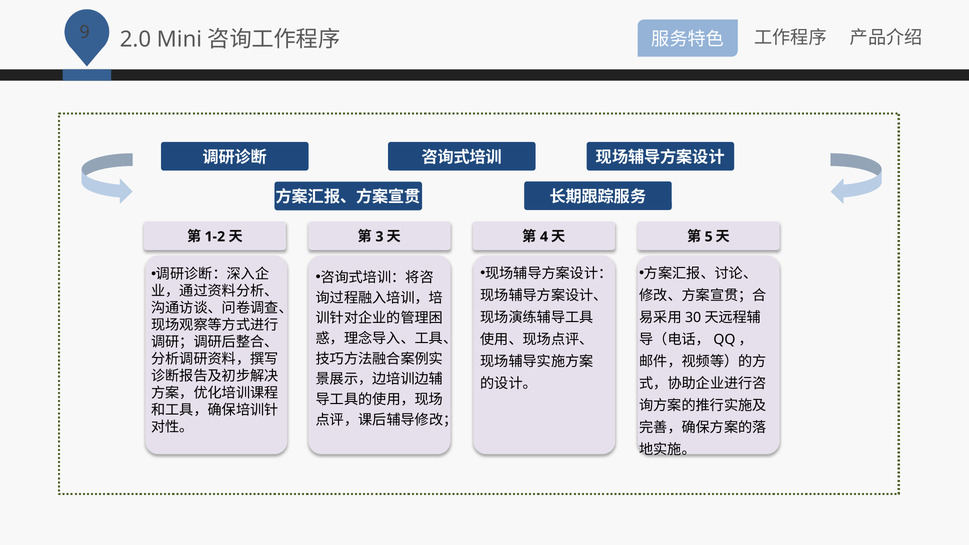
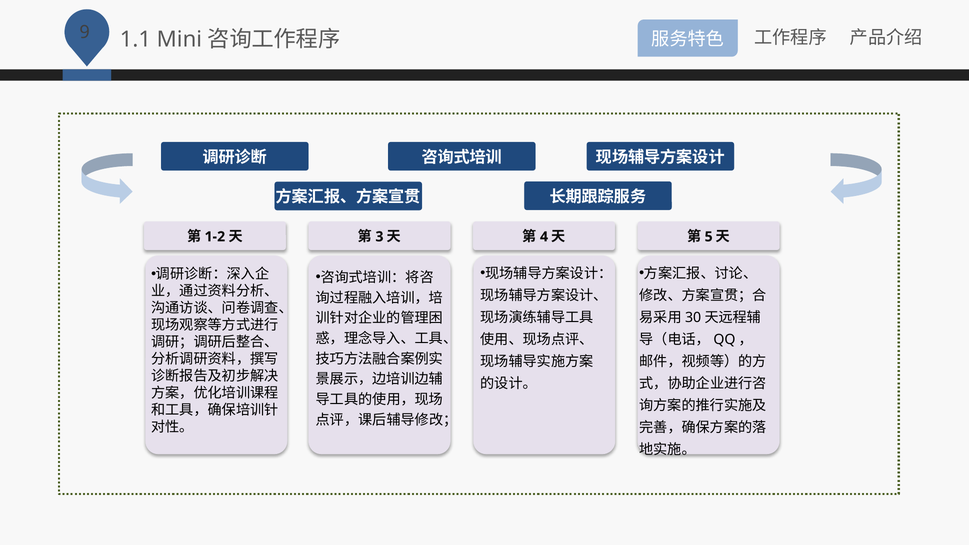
2.0: 2.0 -> 1.1 (135, 39)
